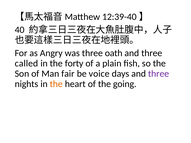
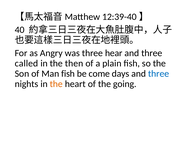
oath: oath -> hear (114, 53)
forty: forty -> then (74, 63)
Man fair: fair -> fish (68, 74)
voice: voice -> come (99, 74)
three colour: purple -> blue (159, 74)
